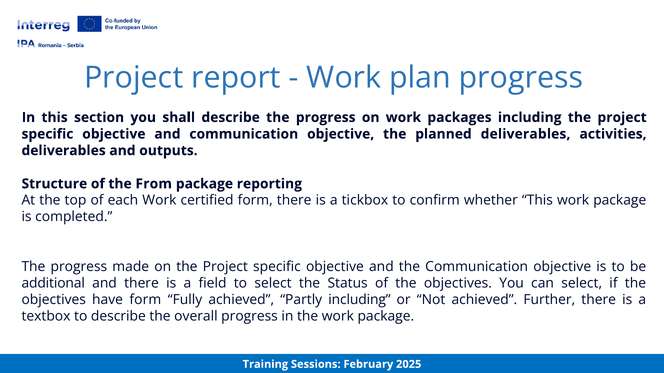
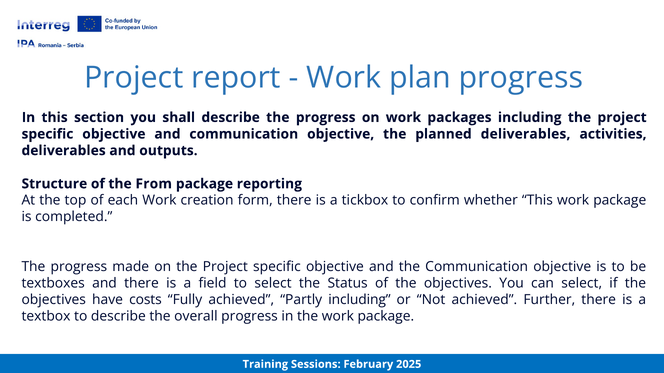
certified: certified -> creation (207, 201)
additional: additional -> textboxes (53, 284)
have form: form -> costs (145, 300)
